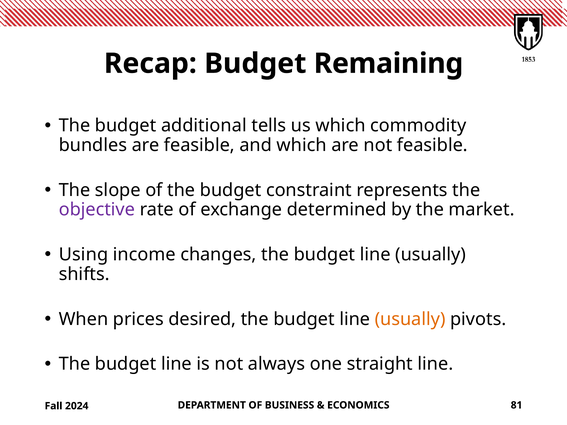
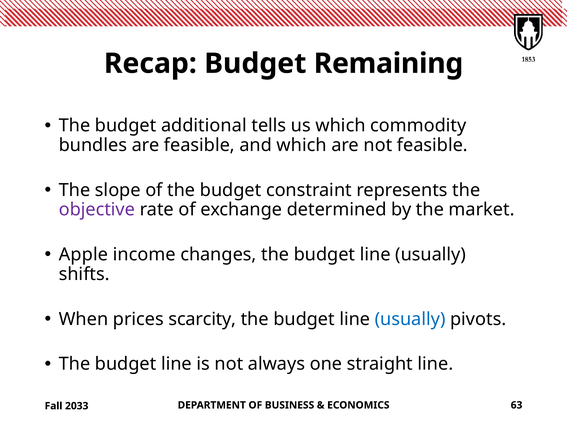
Using: Using -> Apple (83, 255)
desired: desired -> scarcity (202, 319)
usually colour: orange -> blue (410, 319)
81: 81 -> 63 (517, 405)
2024: 2024 -> 2033 (77, 406)
